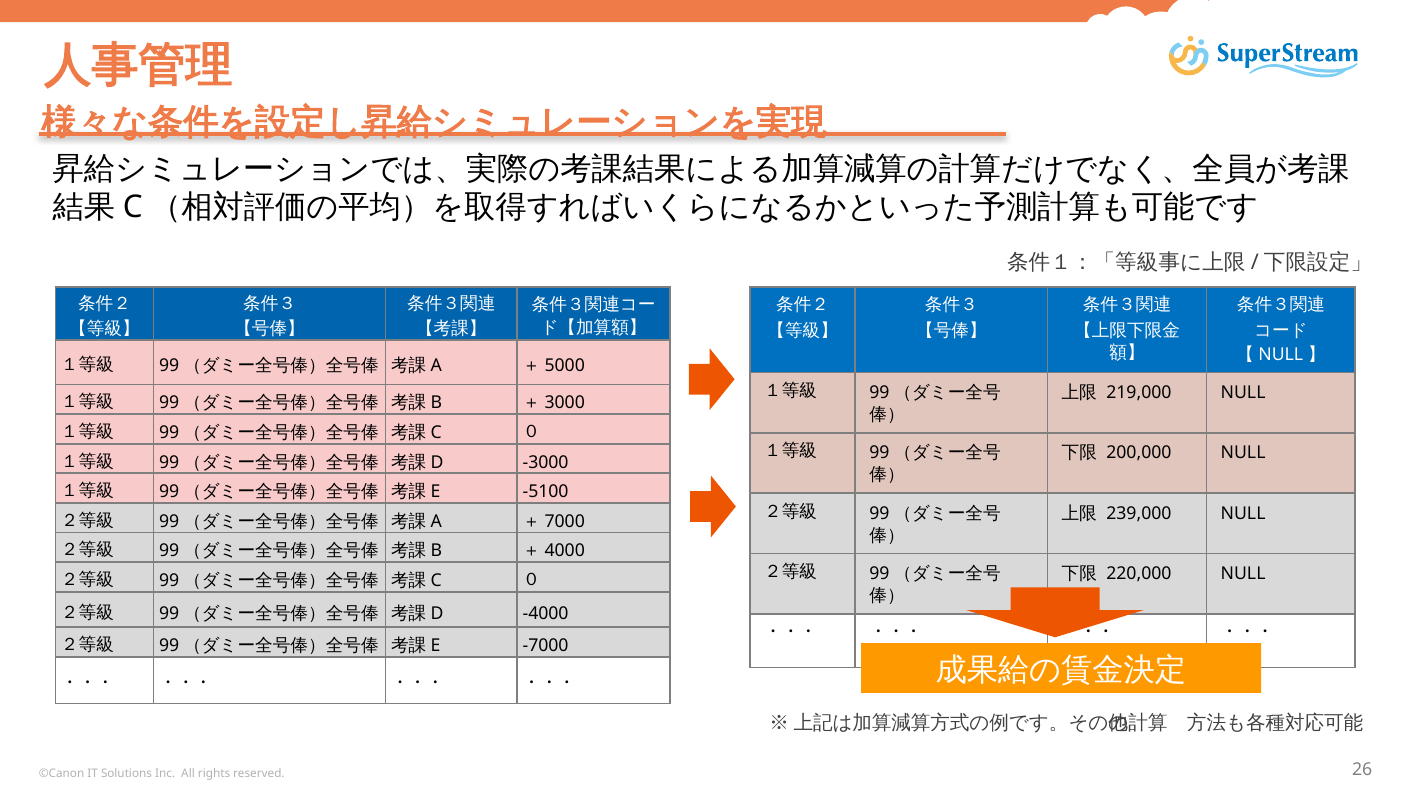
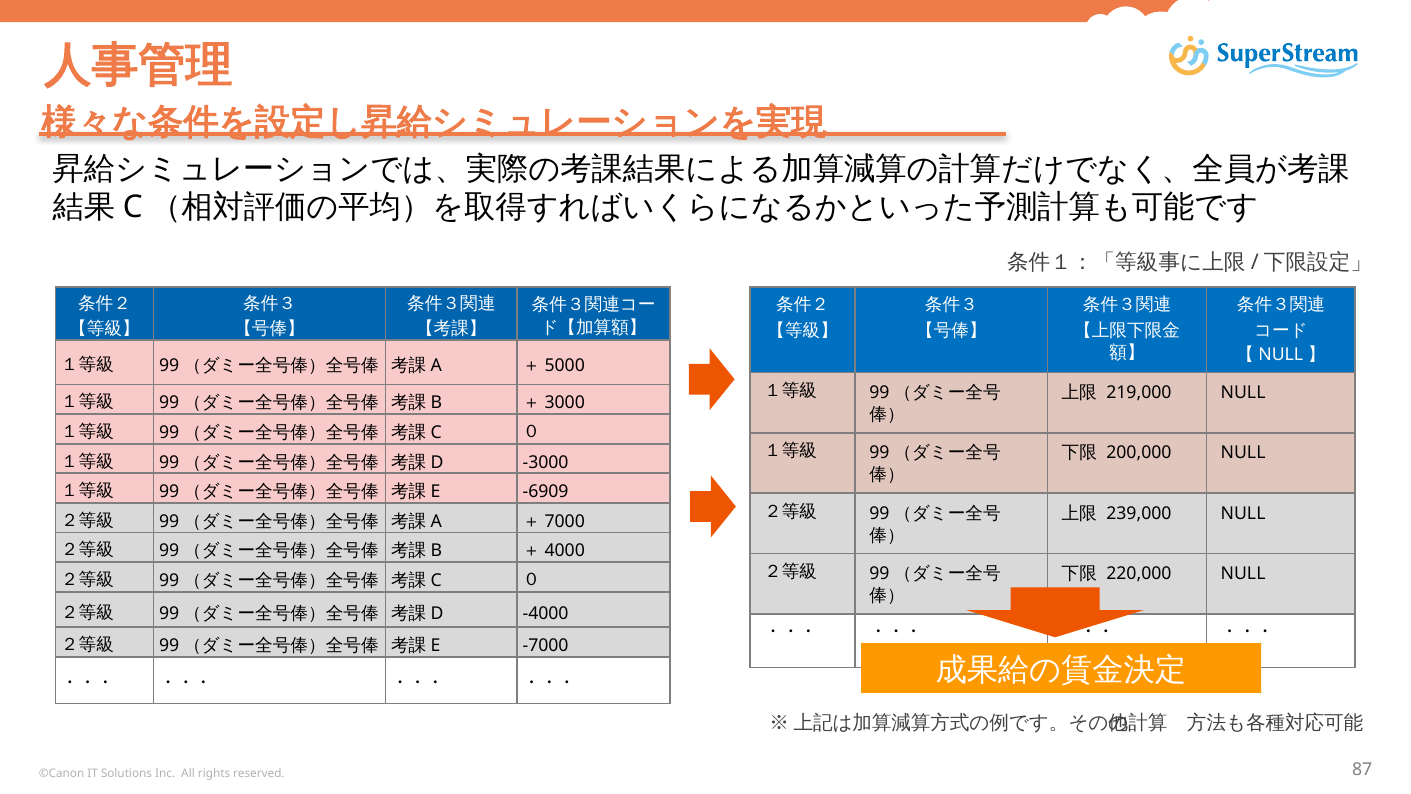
-5100: -5100 -> -6909 (546, 492)
26: 26 -> 87 (1362, 770)
